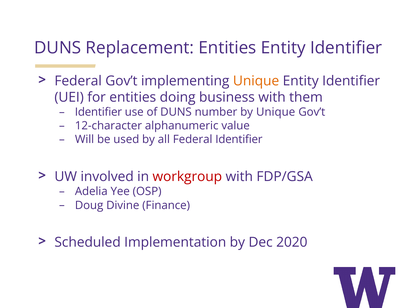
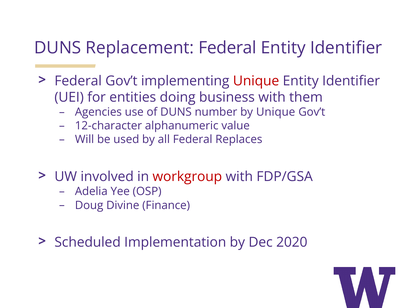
Replacement Entities: Entities -> Federal (228, 48)
Unique colour: orange -> red (256, 81)
Identifier: Identifier -> Agencies (98, 112)
Federal Identifier: Identifier -> Replaces (239, 139)
